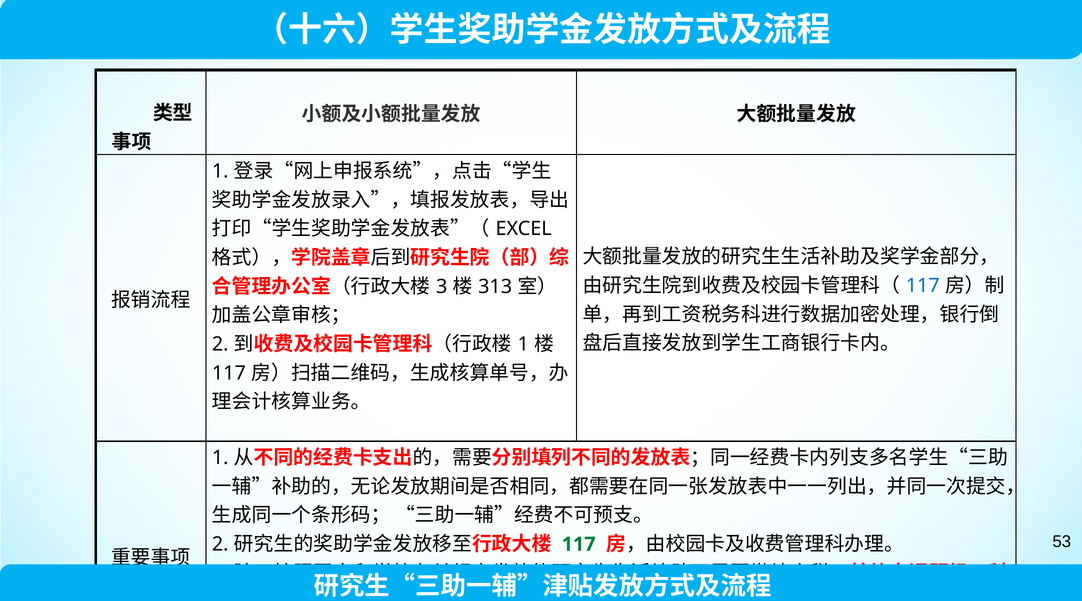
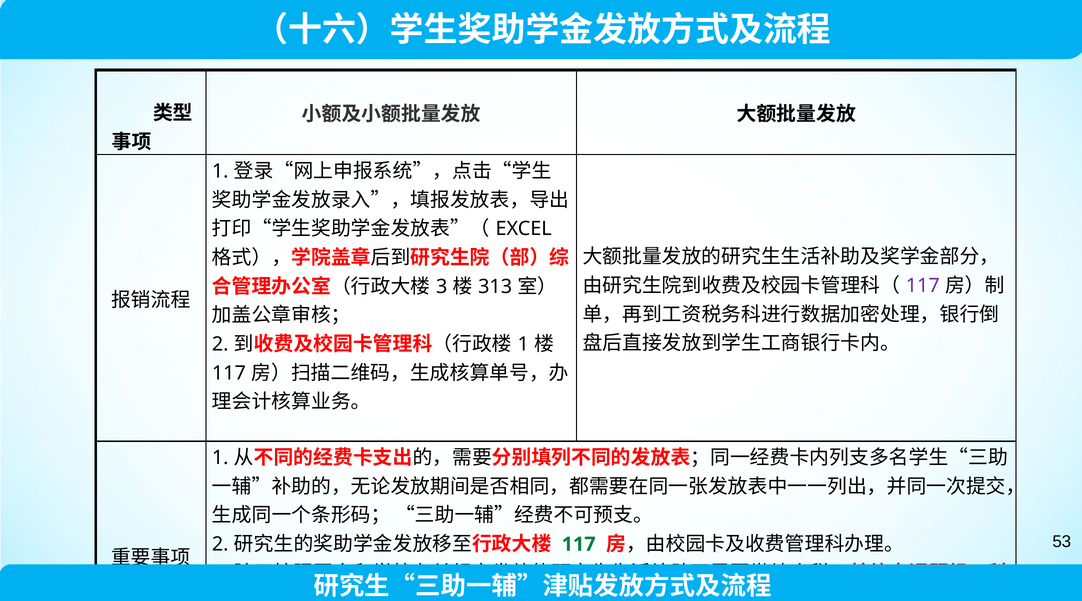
117 colour: blue -> purple (923, 286)
